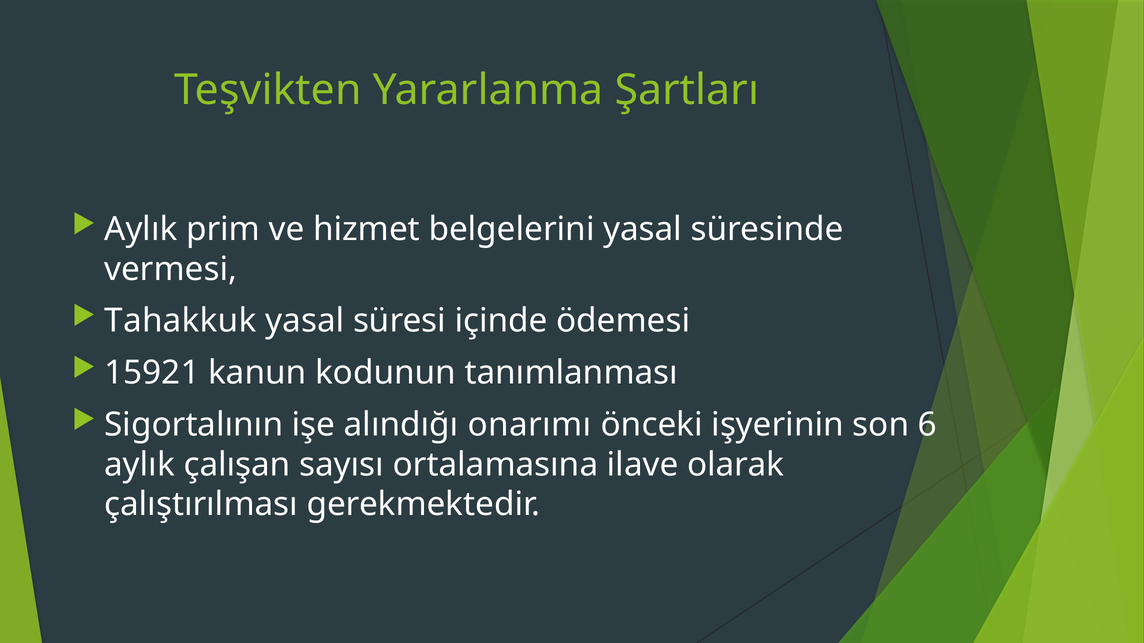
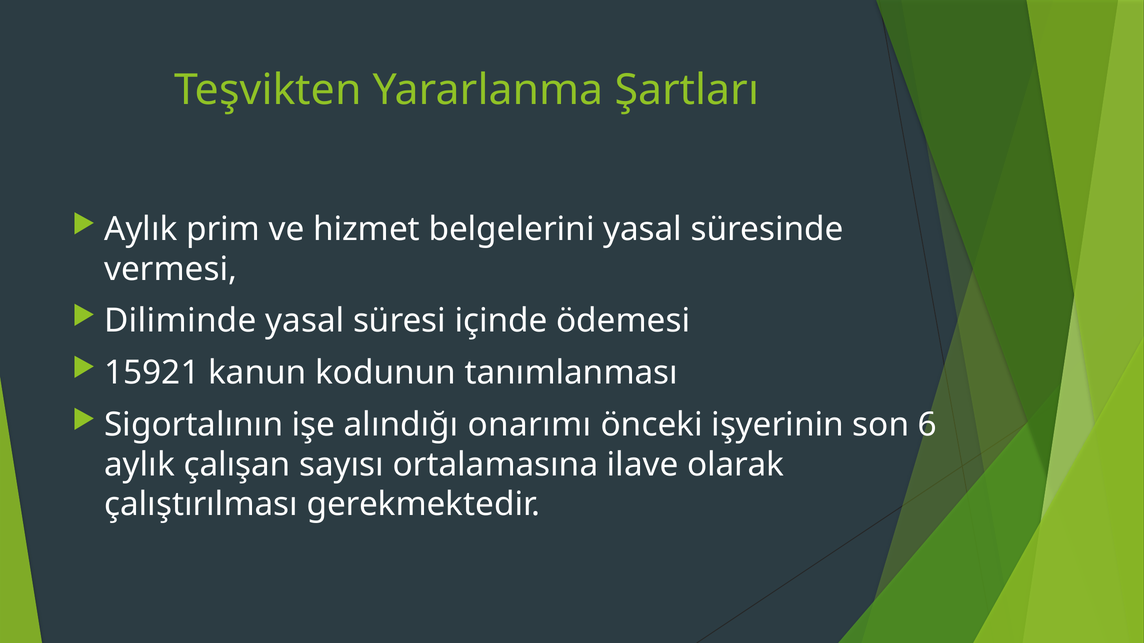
Tahakkuk: Tahakkuk -> Diliminde (180, 321)
